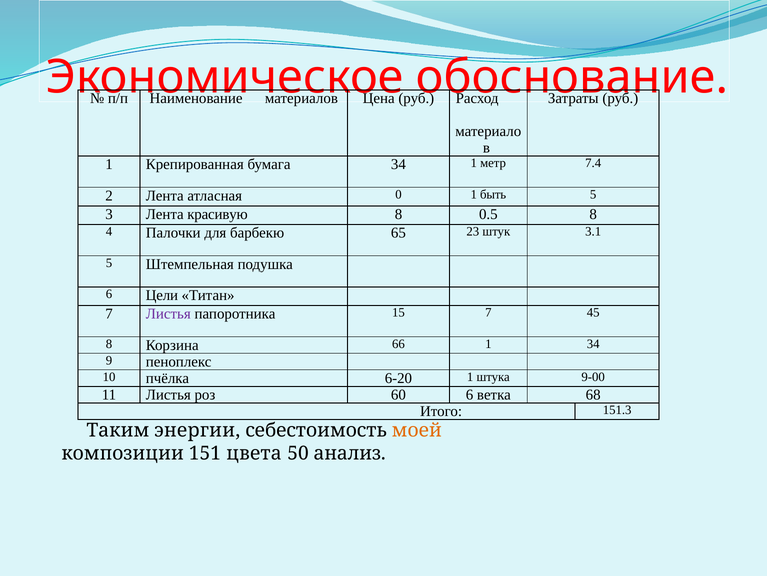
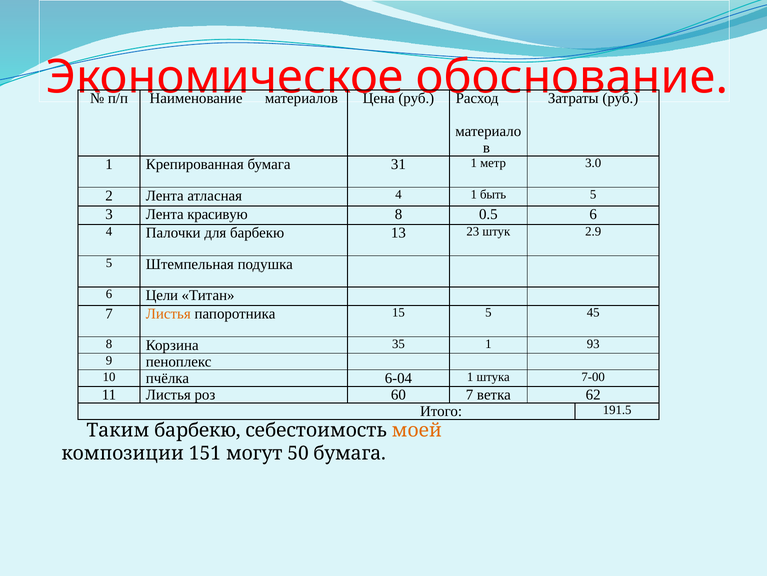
бумага 34: 34 -> 31 (398, 164)
7.4: 7.4 -> 3.0 (593, 163)
атласная 0: 0 -> 4 (398, 194)
0.5 8: 8 -> 6 (593, 214)
65: 65 -> 13 (398, 233)
3.1: 3.1 -> 2.9 (593, 231)
Листья colour: purple -> orange (168, 314)
15 7: 7 -> 5 (488, 312)
66: 66 -> 35 (398, 343)
1 34: 34 -> 93 (593, 343)
6-20: 6-20 -> 6-04 (398, 378)
9-00: 9-00 -> 7-00 (593, 376)
60 6: 6 -> 7 (470, 394)
68: 68 -> 62 (593, 394)
151.3: 151.3 -> 191.5 (617, 410)
Таким энергии: энергии -> барбекю (197, 430)
цвета: цвета -> могут (254, 453)
50 анализ: анализ -> бумага (350, 453)
